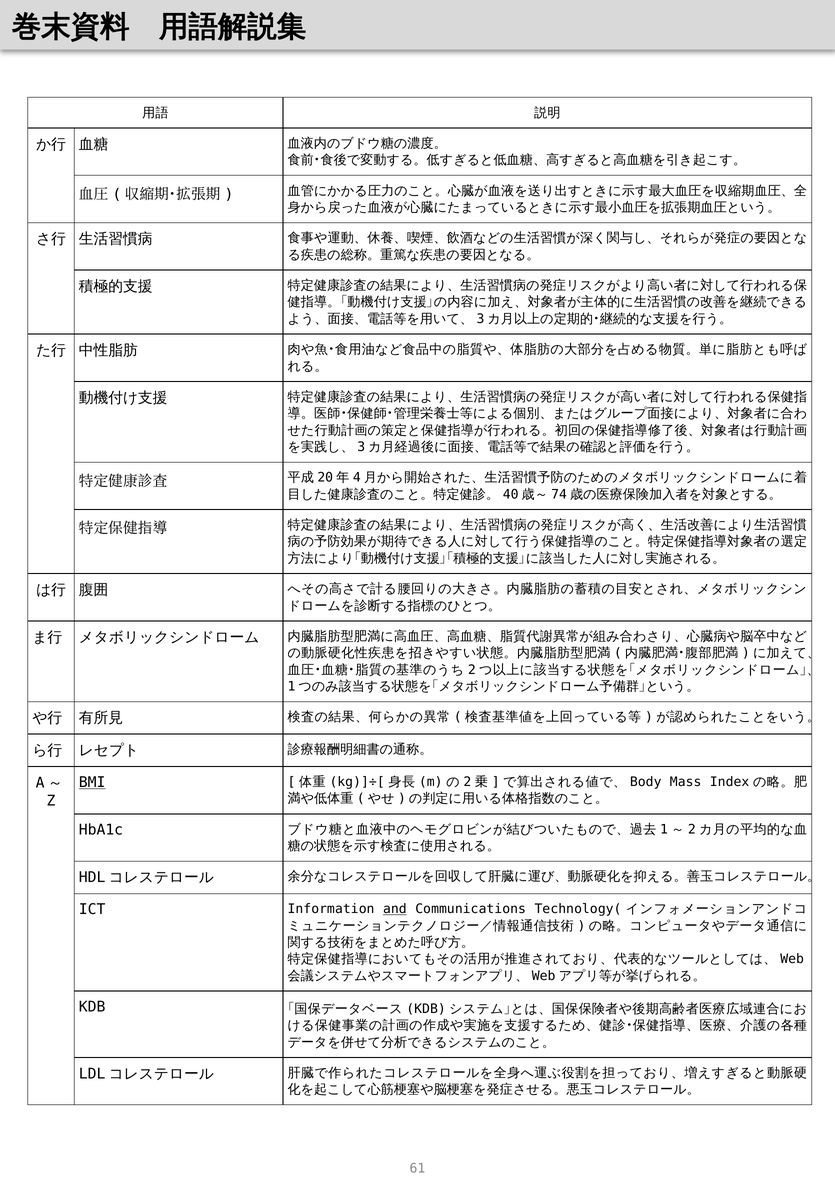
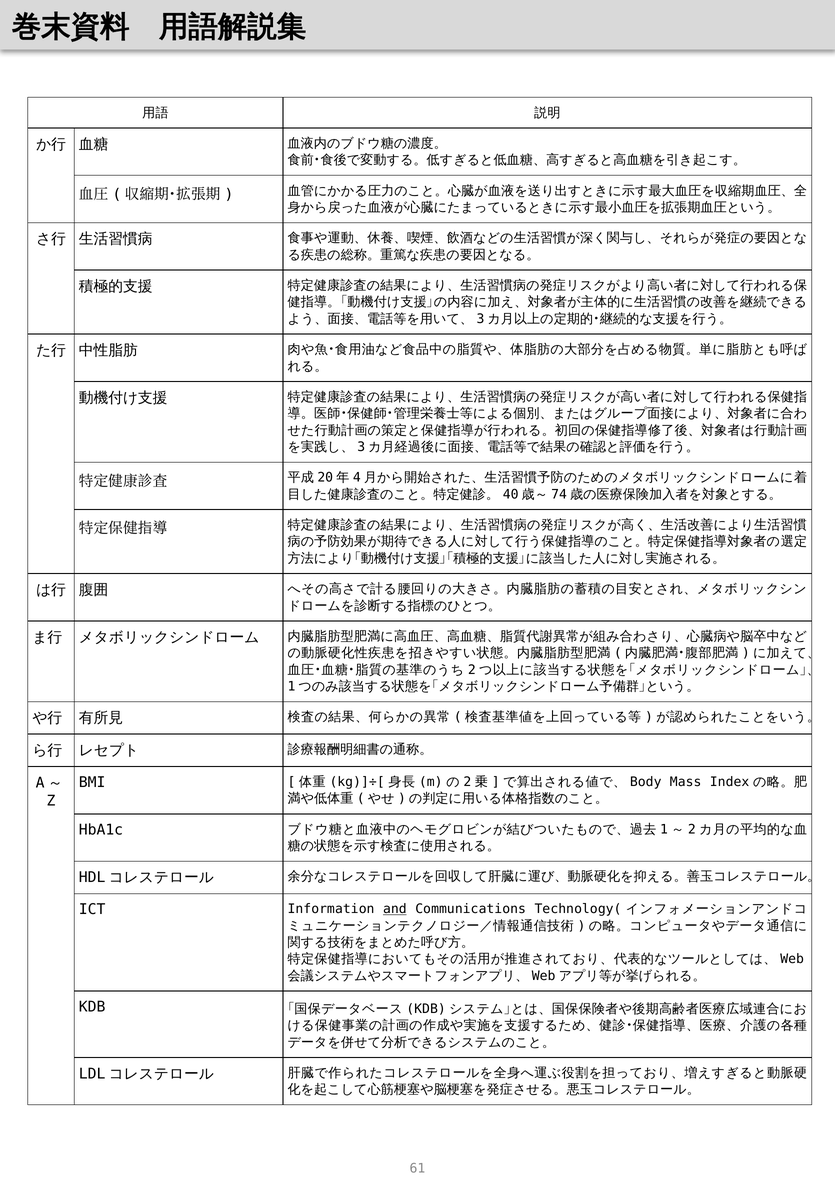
BMI underline: present -> none (92, 783)
